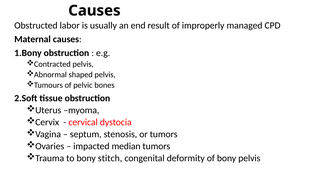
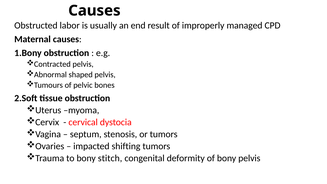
median: median -> shifting (126, 146)
